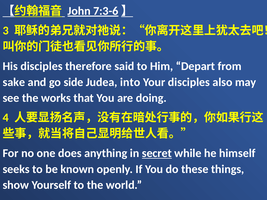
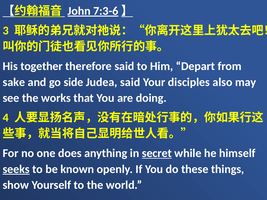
His disciples: disciples -> together (42, 66)
Judea into: into -> said (130, 82)
seeks underline: none -> present (16, 169)
